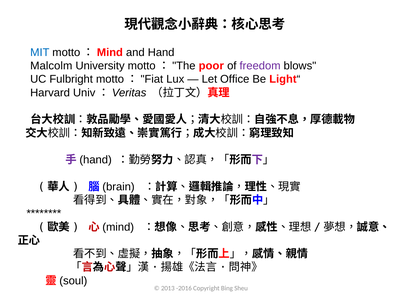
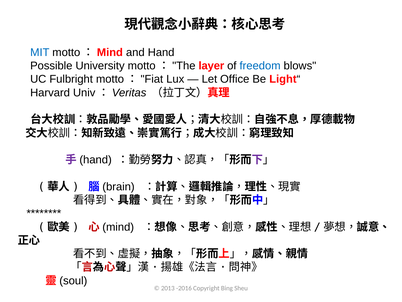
Malcolm: Malcolm -> Possible (51, 66)
poor: poor -> layer (211, 66)
freedom colour: purple -> blue (260, 66)
